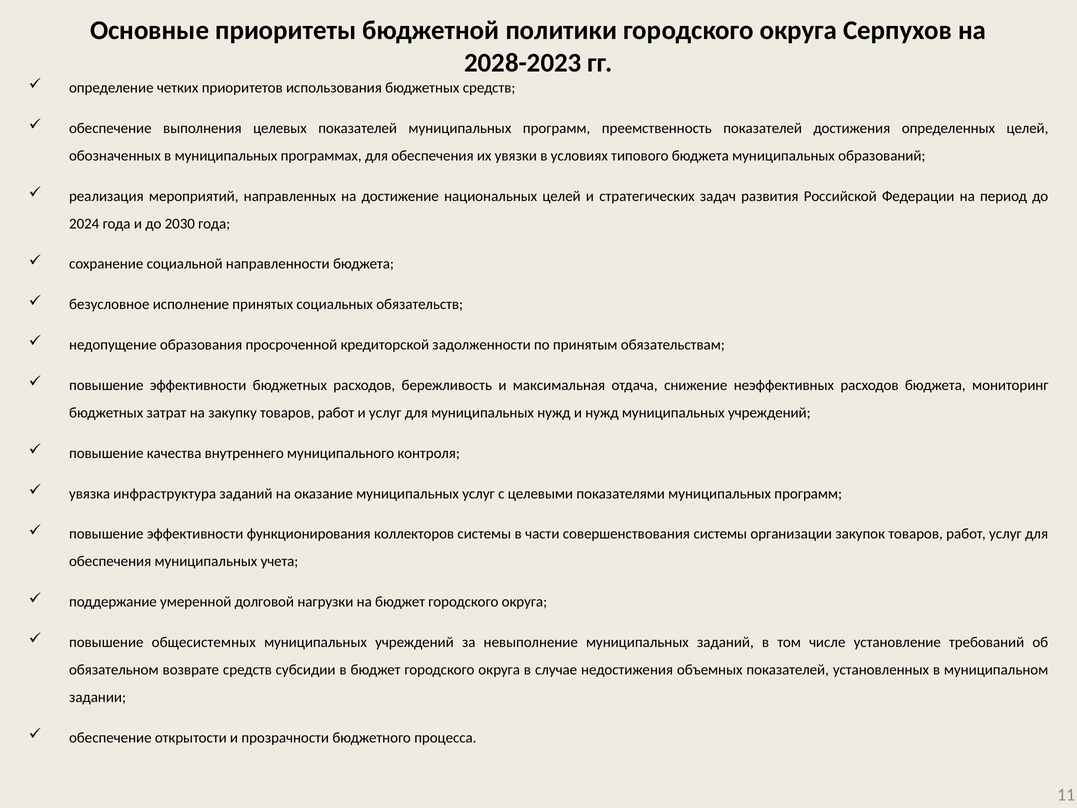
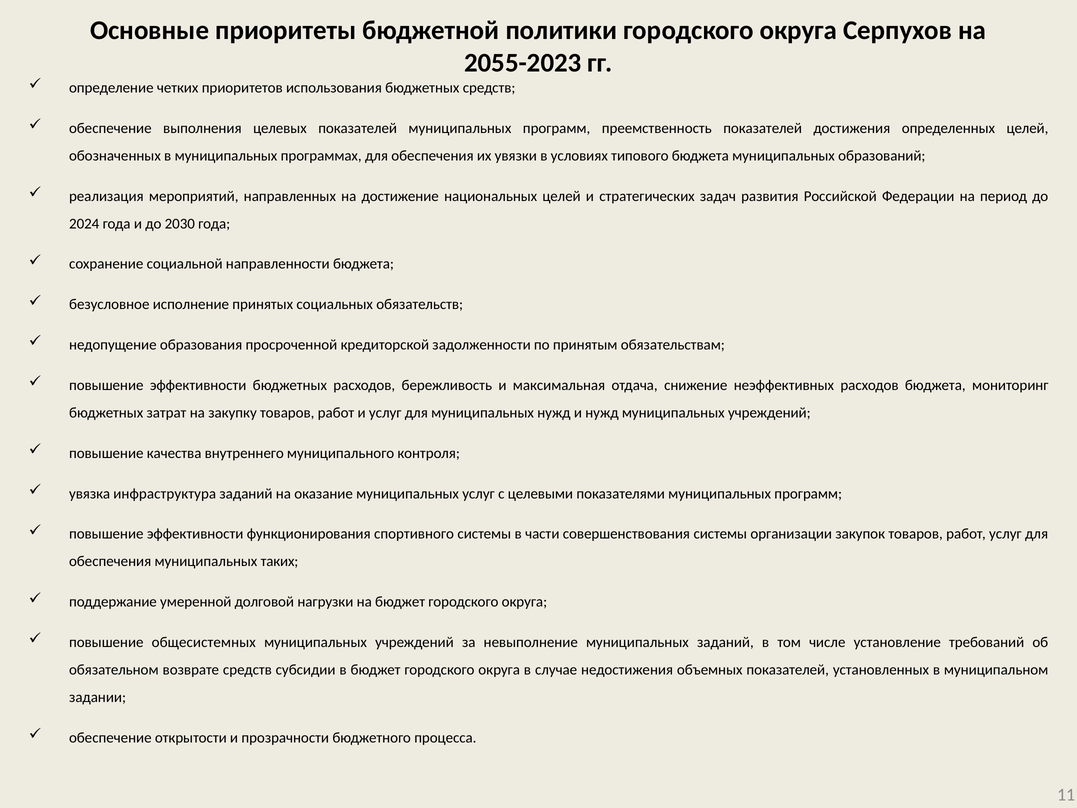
2028-2023: 2028-2023 -> 2055-2023 (523, 63)
коллекторов: коллекторов -> спортивного (414, 534)
учета: учета -> таких (280, 561)
